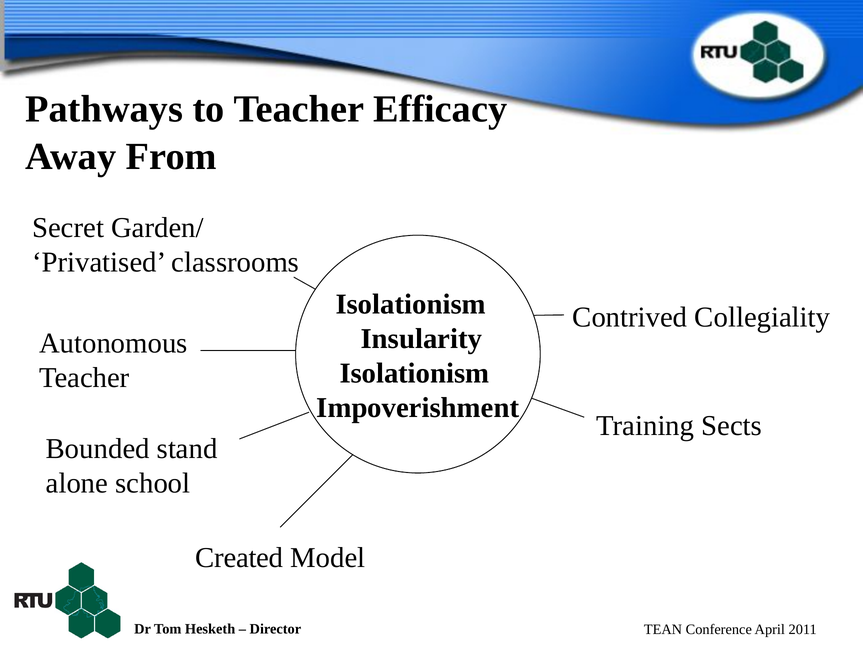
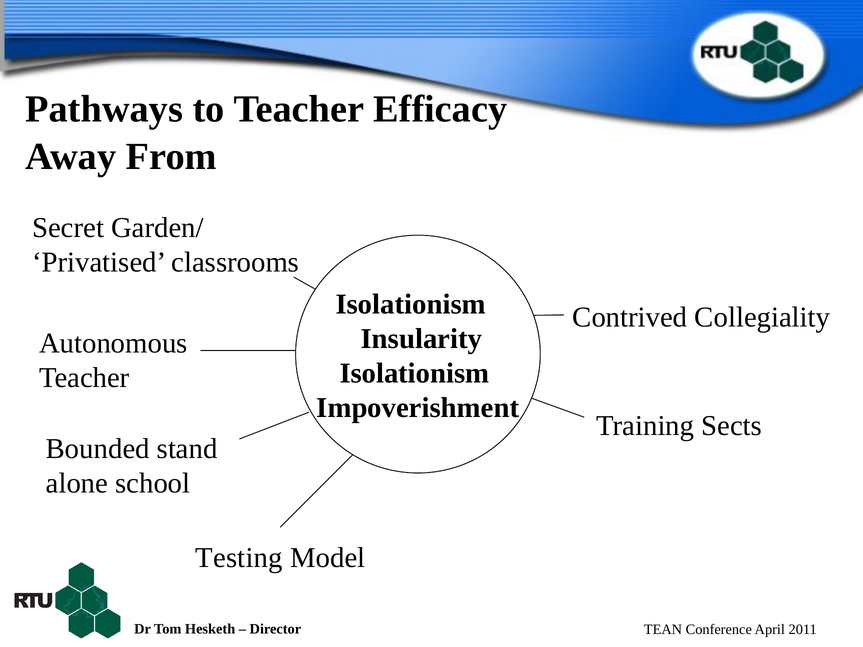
Created: Created -> Testing (239, 558)
